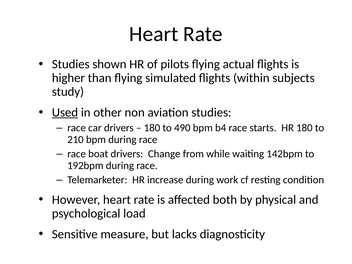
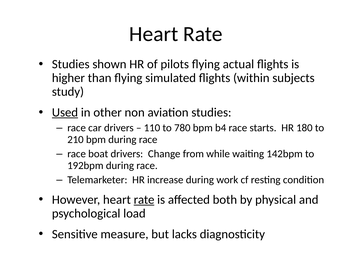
180: 180 -> 110 (152, 128)
490: 490 -> 780 (182, 128)
rate underline: none -> present (144, 200)
